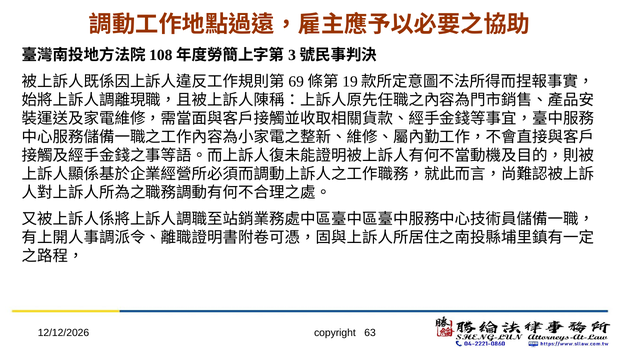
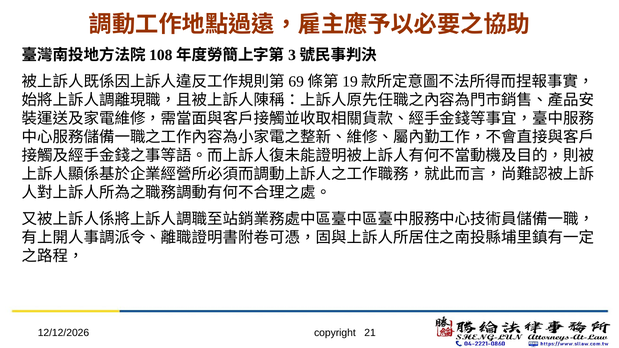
63: 63 -> 21 (370, 333)
